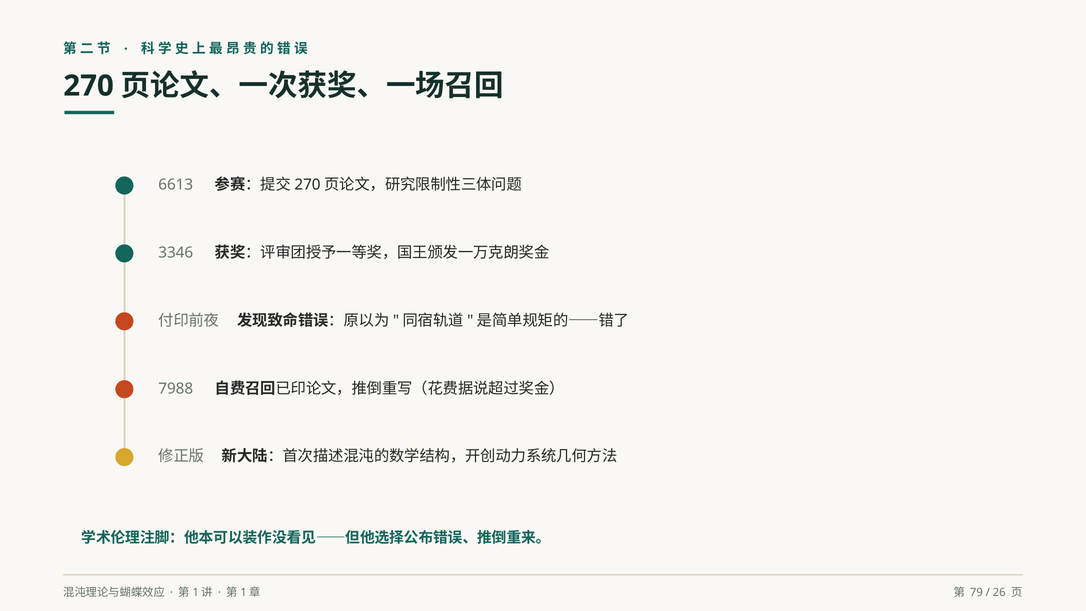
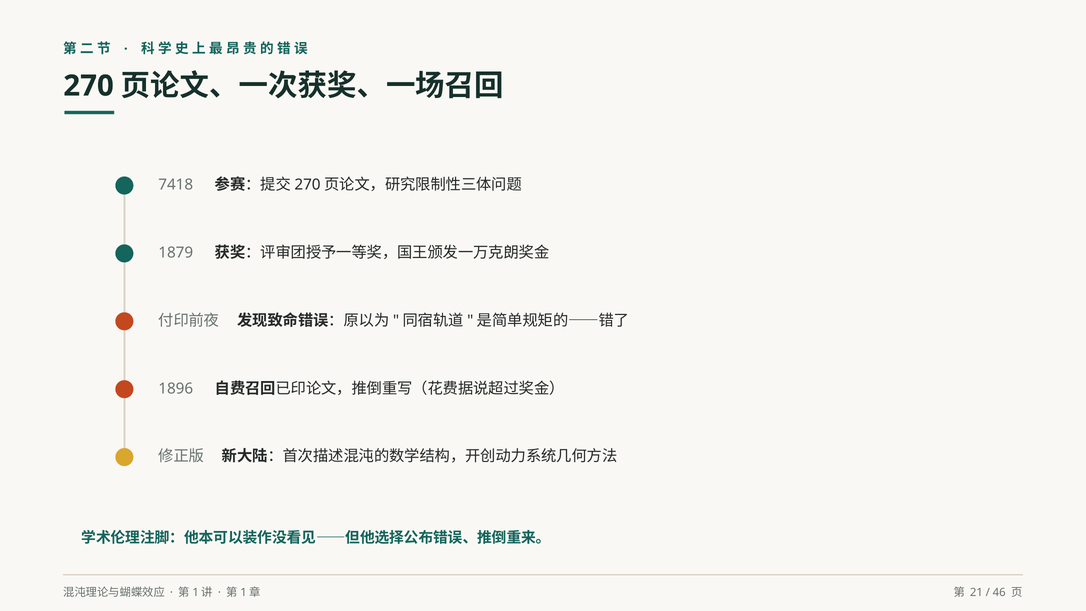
6613: 6613 -> 7418 (176, 185)
3346: 3346 -> 1879 (176, 253)
7988: 7988 -> 1896 (176, 388)
79: 79 -> 21 (976, 593)
26: 26 -> 46 (999, 593)
